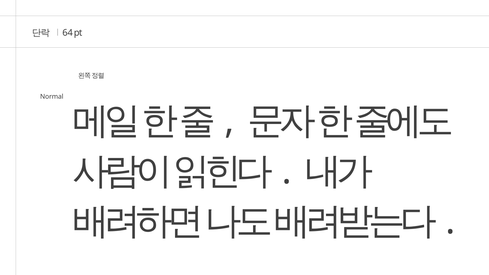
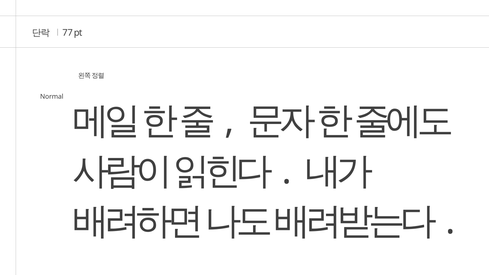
64: 64 -> 77 (68, 33)
